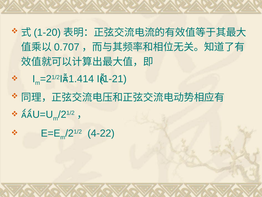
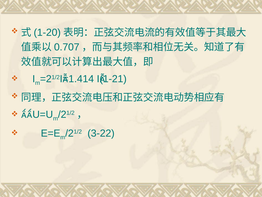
4-22: 4-22 -> 3-22 (101, 133)
